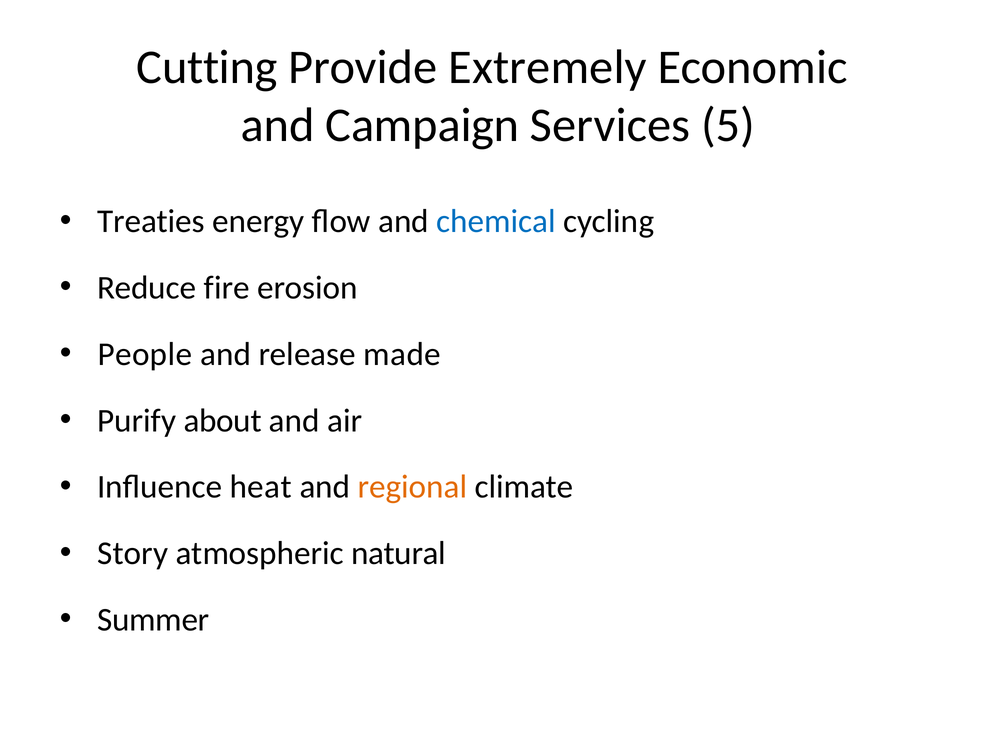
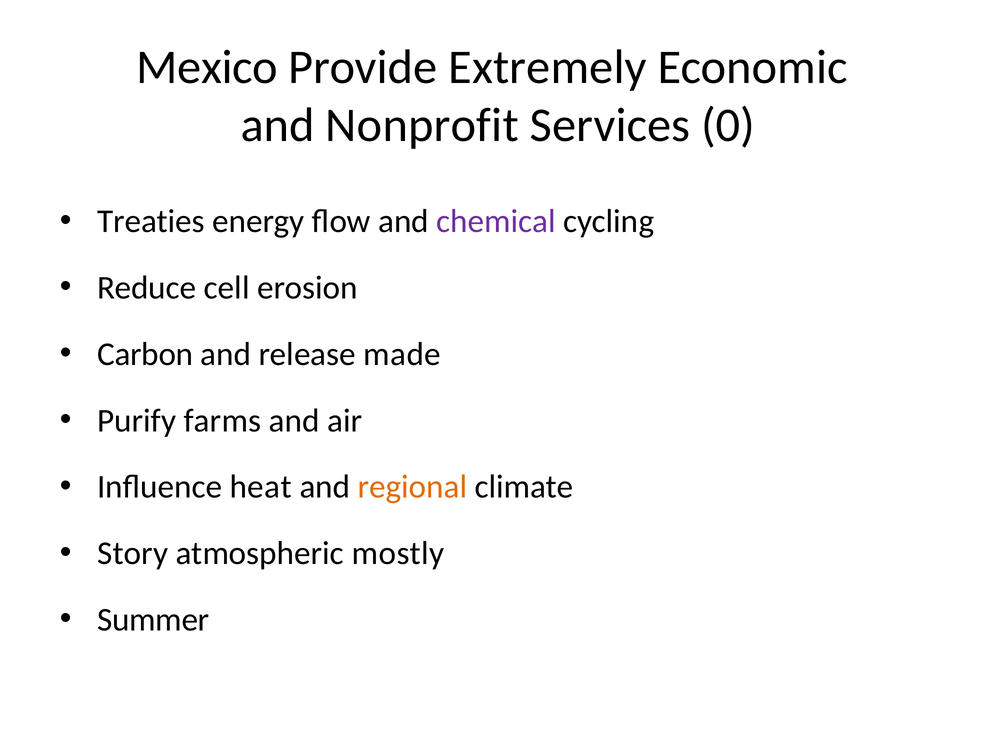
Cutting: Cutting -> Mexico (207, 67)
Campaign: Campaign -> Nonprofit (422, 125)
5: 5 -> 0 (728, 125)
chemical colour: blue -> purple (496, 221)
fire: fire -> cell (227, 288)
People: People -> Carbon (145, 354)
about: about -> farms (222, 421)
natural: natural -> mostly (398, 553)
